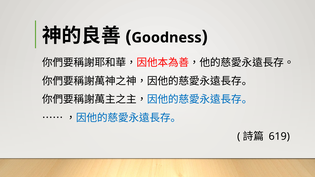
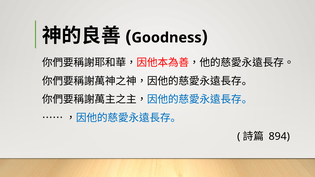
619: 619 -> 894 (279, 136)
